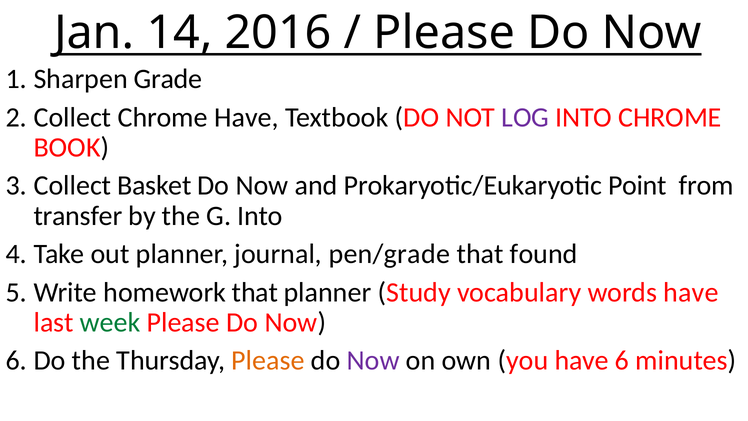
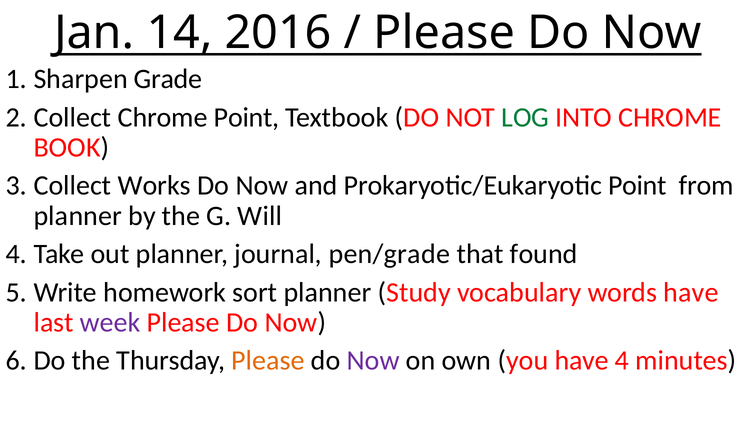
Chrome Have: Have -> Point (247, 117)
LOG colour: purple -> green (525, 117)
Basket: Basket -> Works (154, 186)
transfer: transfer -> planner (78, 216)
G Into: Into -> Will (260, 216)
homework that: that -> sort (255, 292)
week colour: green -> purple (110, 322)
6: 6 -> 4 (622, 361)
